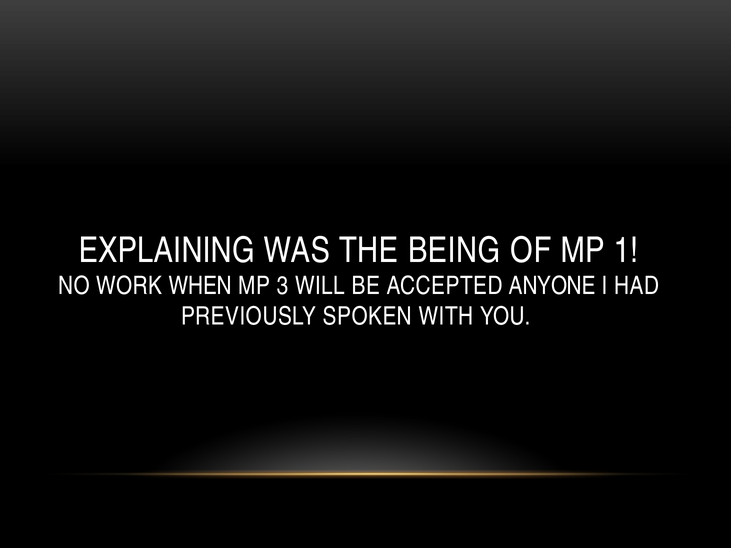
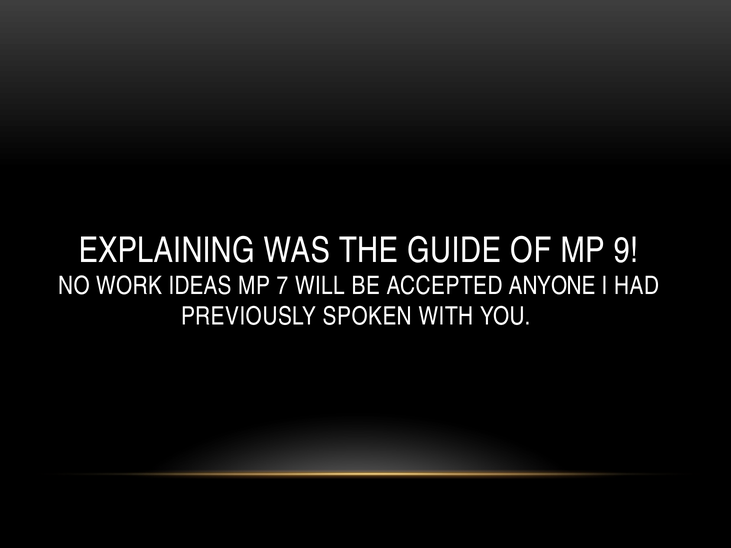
BEING: BEING -> GUIDE (454, 250)
1: 1 -> 9 (626, 250)
WHEN: WHEN -> IDEAS (200, 286)
3: 3 -> 7 (282, 286)
